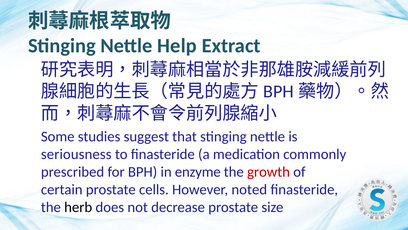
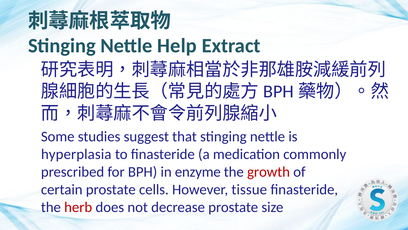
seriousness: seriousness -> hyperplasia (76, 154)
noted: noted -> tissue (249, 189)
herb colour: black -> red (78, 207)
